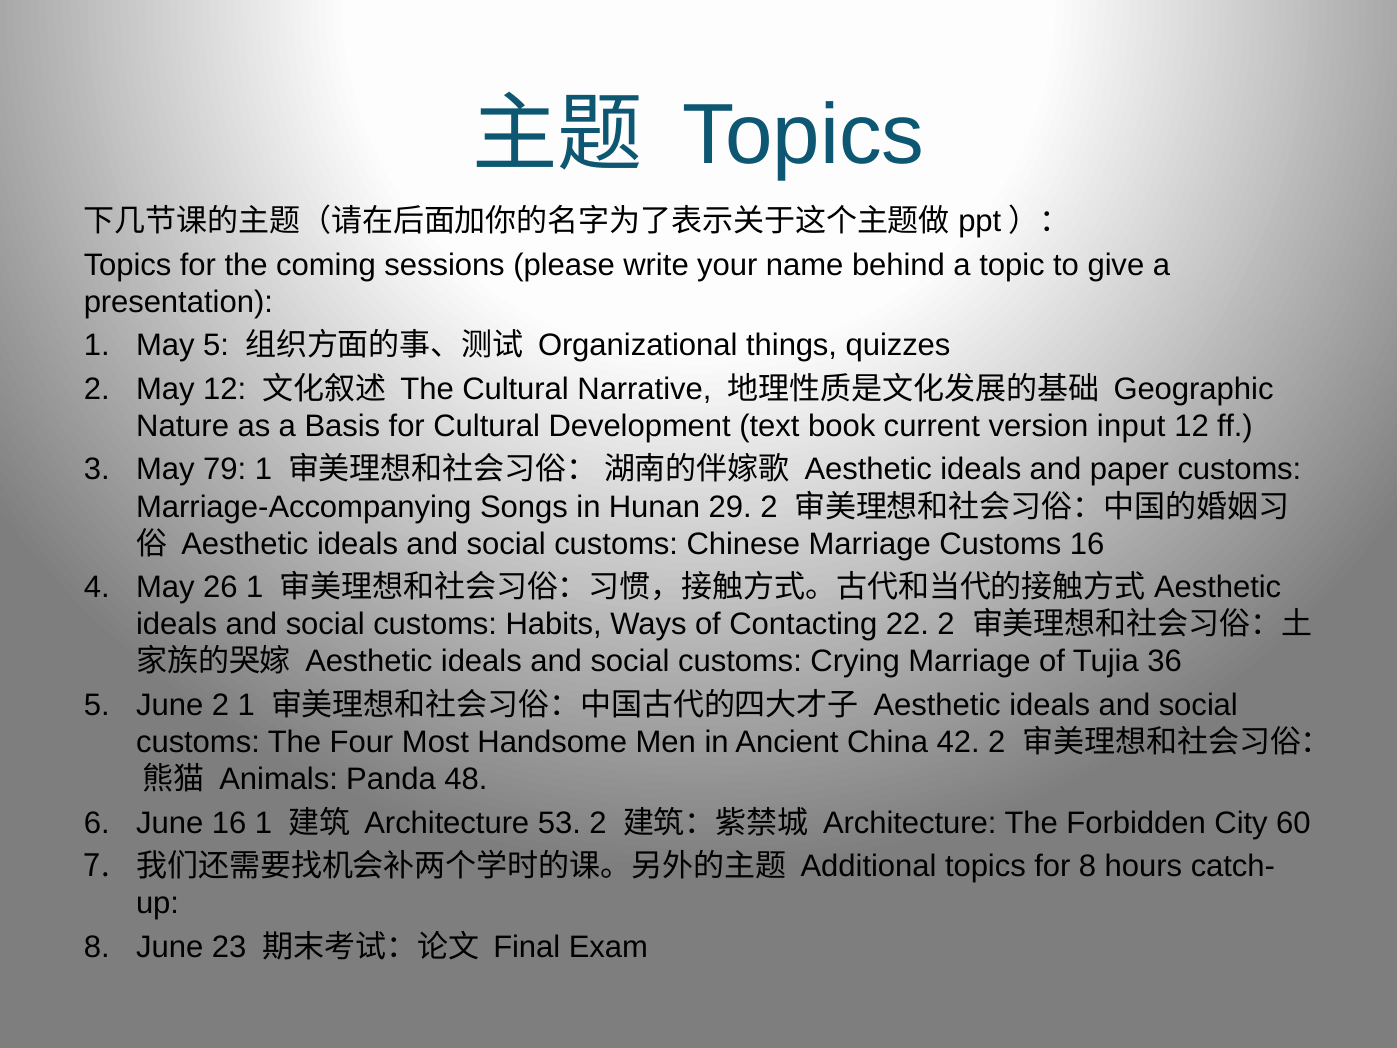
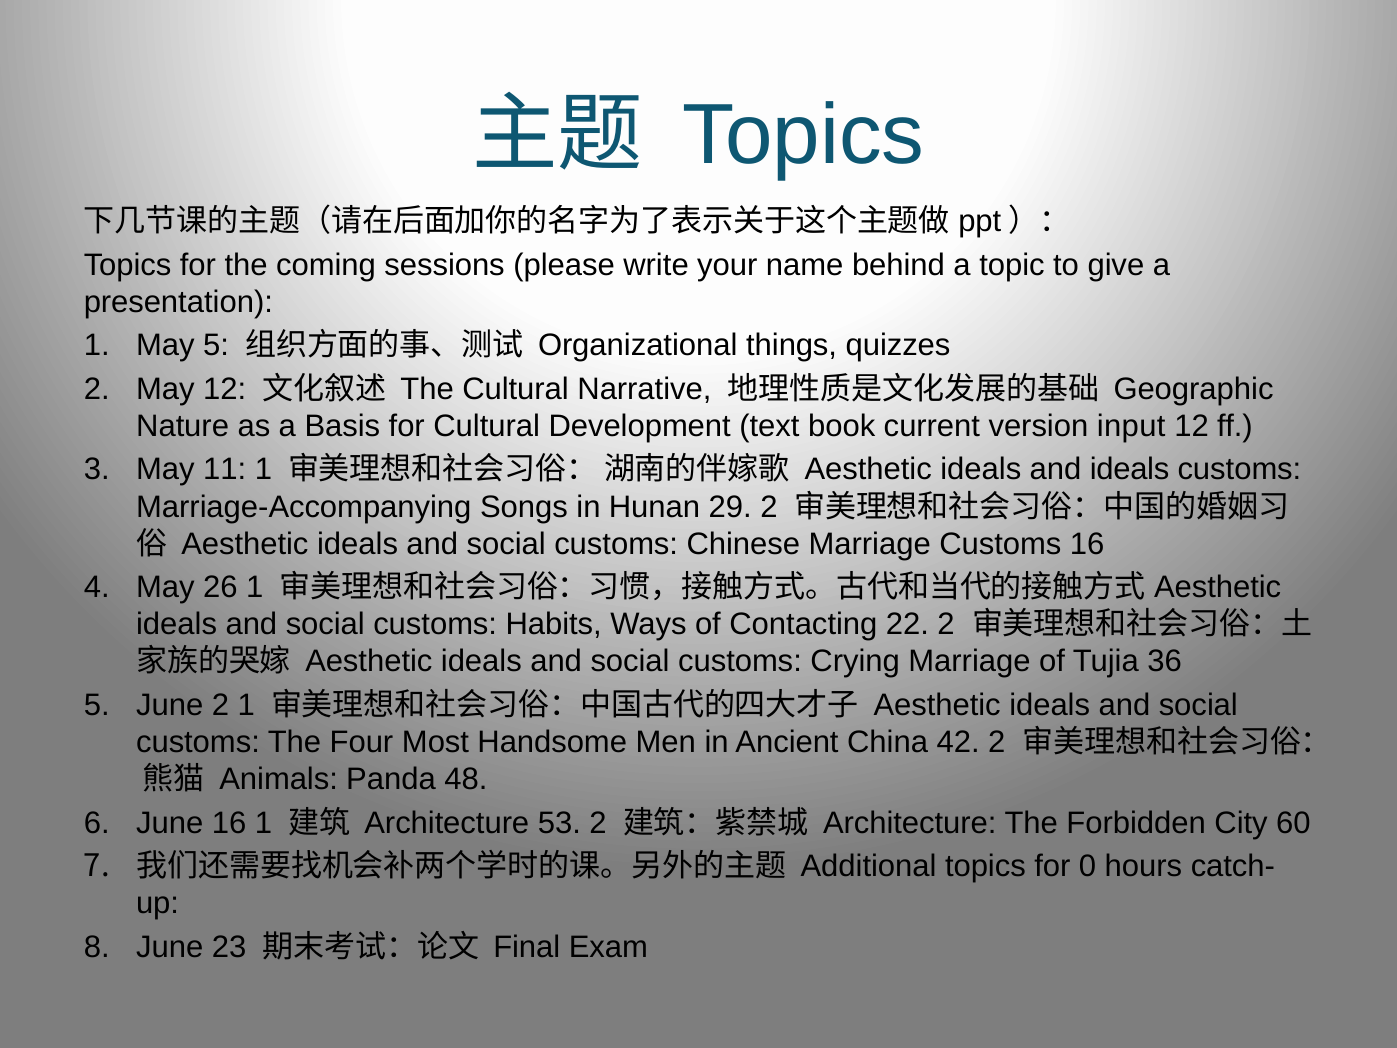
79: 79 -> 11 (225, 469)
and paper: paper -> ideals (1130, 469)
for 8: 8 -> 0 (1088, 866)
